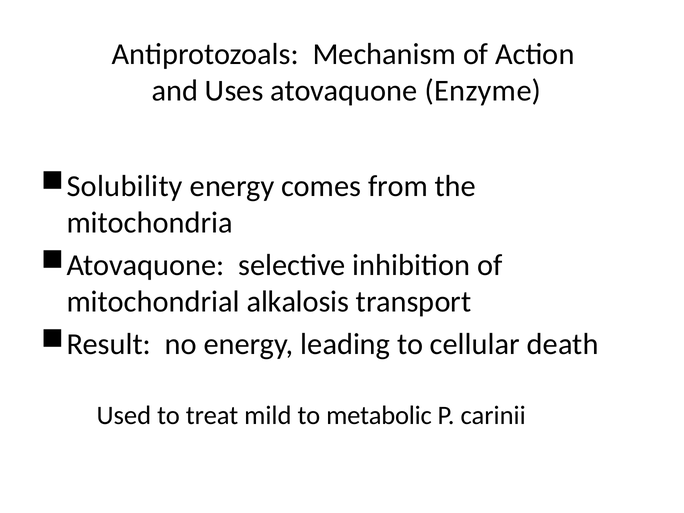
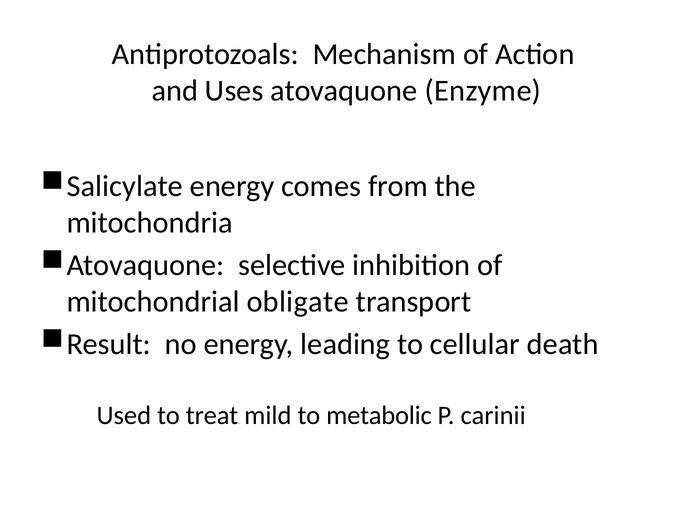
Solubility: Solubility -> Salicylate (125, 186)
alkalosis: alkalosis -> obligate (298, 302)
